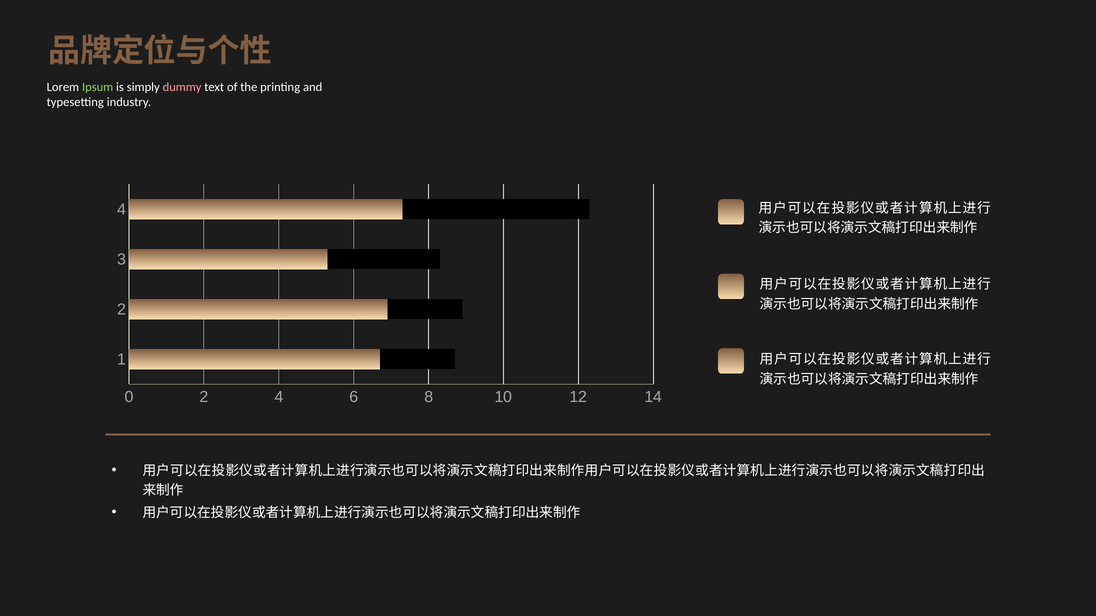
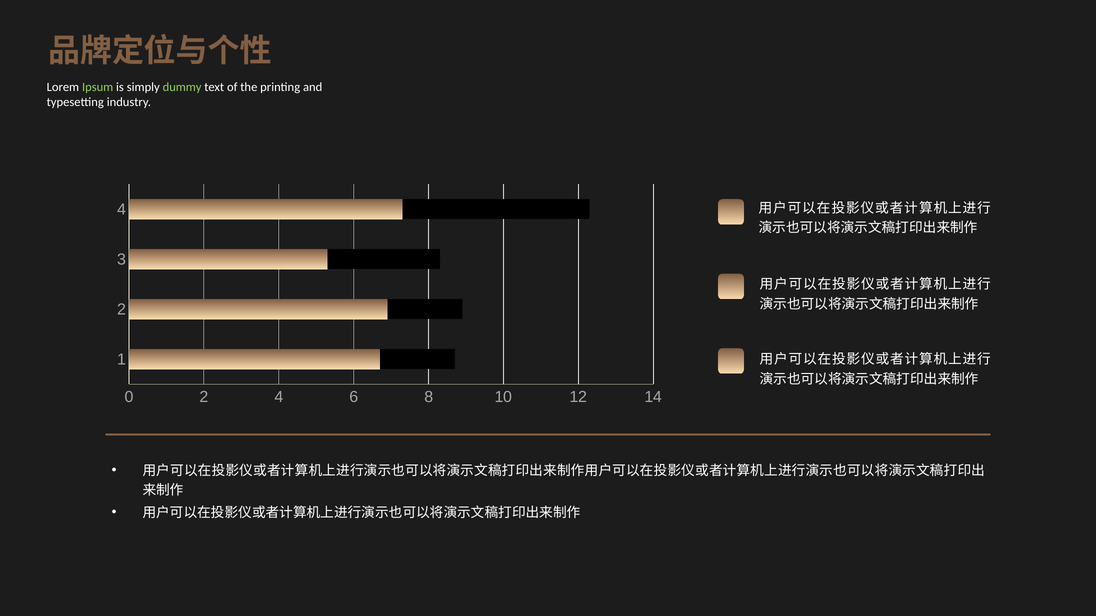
dummy colour: pink -> light green (182, 87)
